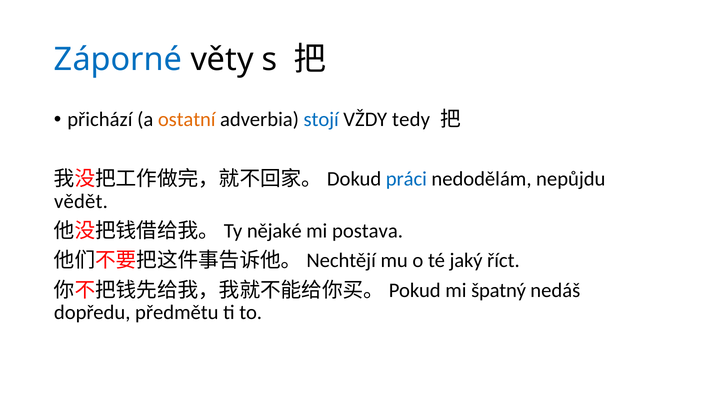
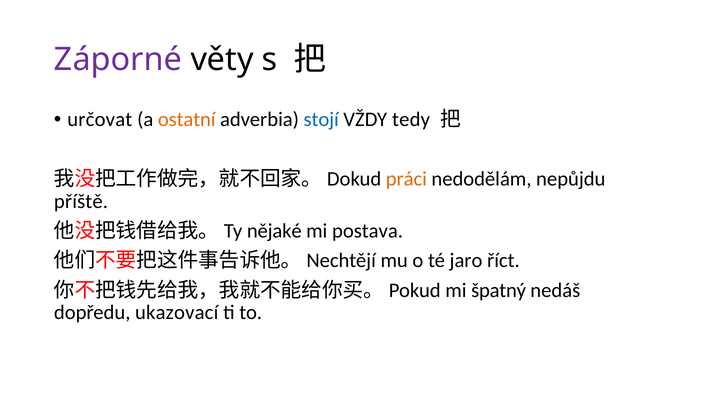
Záporné colour: blue -> purple (118, 59)
přichází: přichází -> určovat (100, 120)
práci colour: blue -> orange (406, 179)
vědět: vědět -> příště (81, 201)
jaký: jaký -> jaro (466, 261)
předmětu: předmětu -> ukazovací (177, 313)
